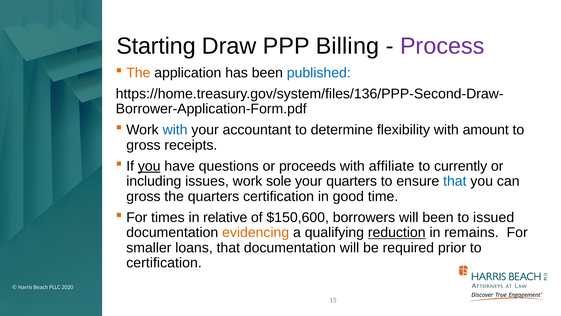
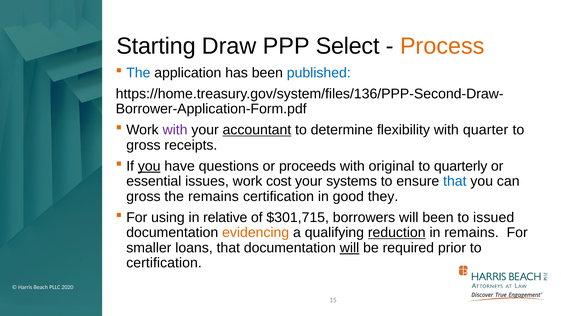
Billing: Billing -> Select (348, 46)
Process colour: purple -> orange (442, 46)
The colour: orange -> blue (138, 73)
with colour: blue -> purple (175, 130)
accountant underline: none -> present (257, 130)
amount: amount -> quarter (486, 130)
affiliate: affiliate -> original (392, 166)
currently: currently -> quarterly (461, 166)
including: including -> essential (154, 181)
sole: sole -> cost (279, 181)
your quarters: quarters -> systems (352, 181)
the quarters: quarters -> remains (213, 196)
time: time -> they (383, 196)
times: times -> using (168, 217)
$150,600: $150,600 -> $301,715 (298, 217)
will underline: none -> present (350, 248)
